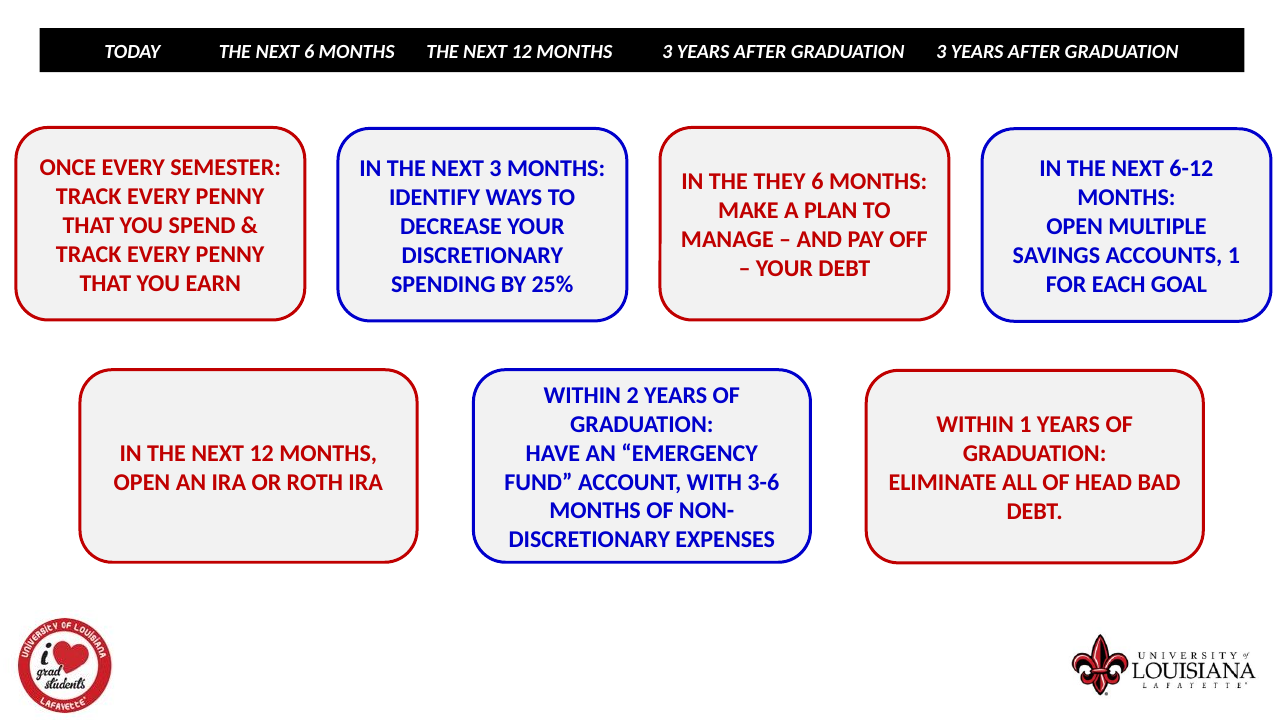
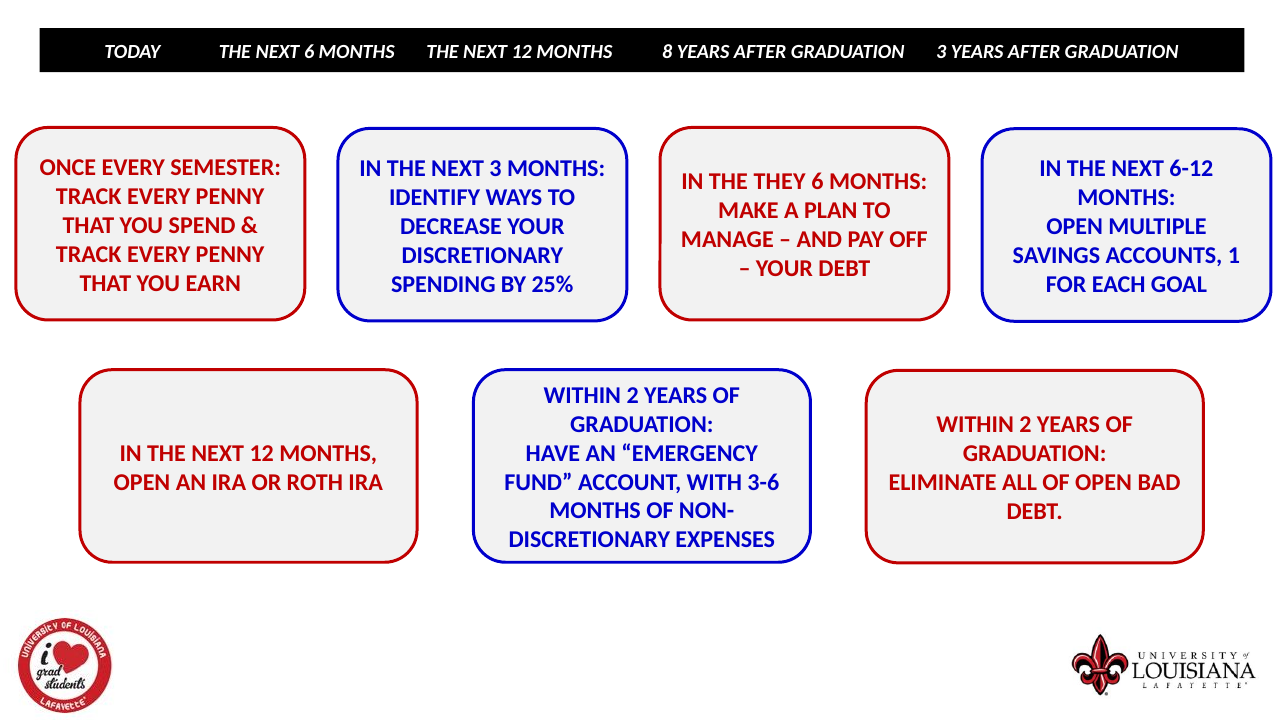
MONTHS 3: 3 -> 8 (667, 51)
1: 1 -> 2 (1025, 425)
OF HEAD: HEAD -> OPEN (1104, 483)
